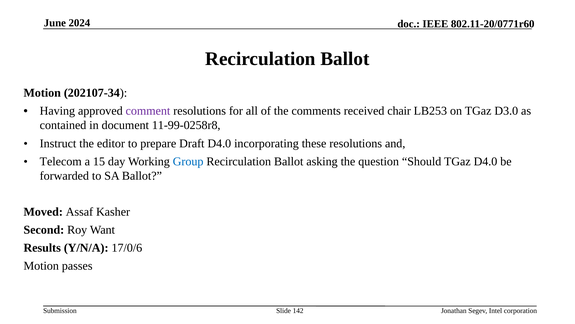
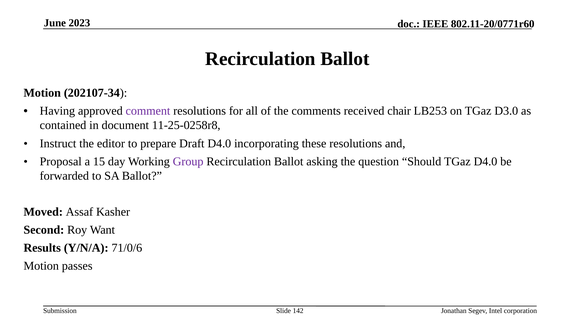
2024: 2024 -> 2023 (79, 23)
11-99-0258r8: 11-99-0258r8 -> 11-25-0258r8 (186, 125)
Telecom: Telecom -> Proposal (61, 161)
Group colour: blue -> purple (188, 161)
17/0/6: 17/0/6 -> 71/0/6 (127, 247)
